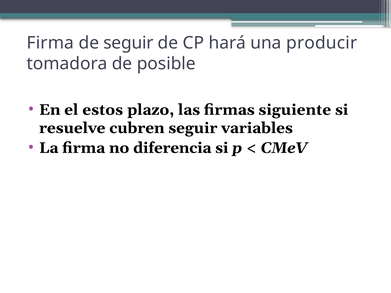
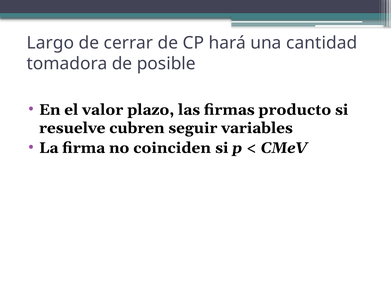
Firma: Firma -> Largo (50, 43)
de seguir: seguir -> cerrar (128, 43)
producir: producir -> cantidad (322, 43)
estos: estos -> valor (103, 110)
siguiente: siguiente -> producto (295, 110)
diferencia: diferencia -> coinciden (172, 148)
